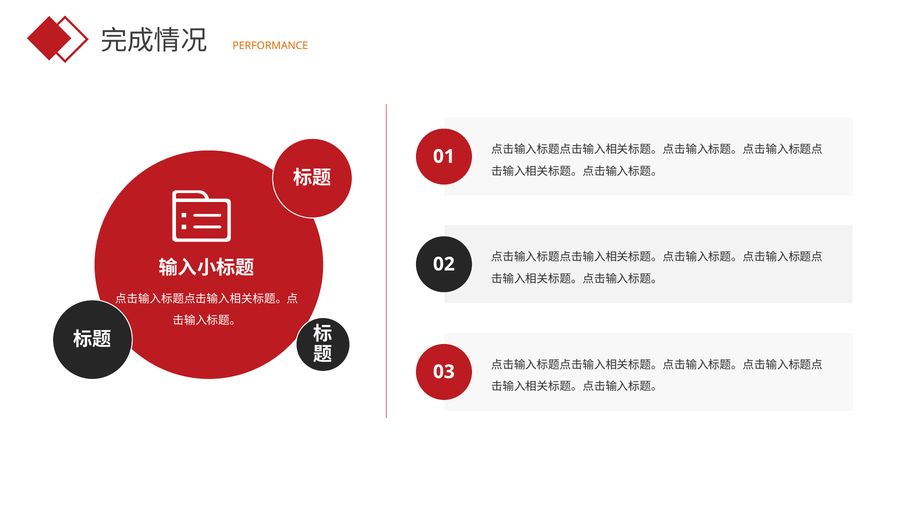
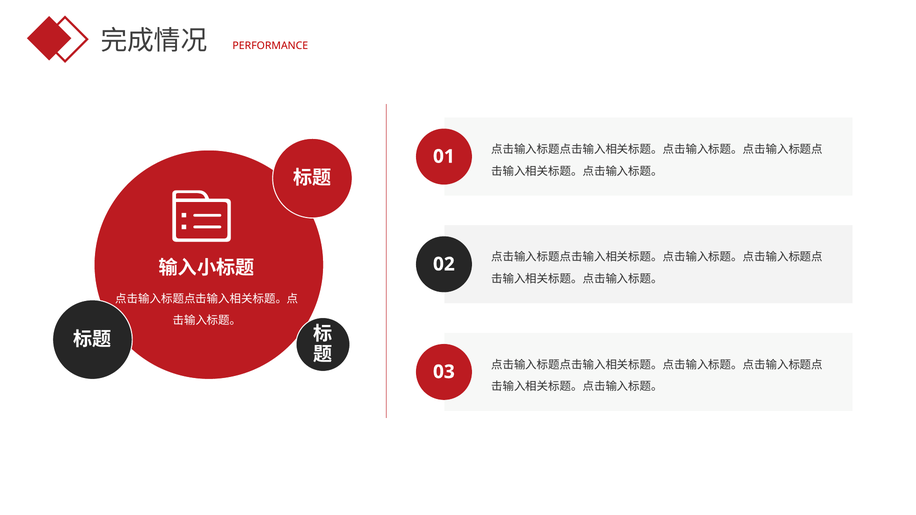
PERFORMANCE colour: orange -> red (270, 46)
